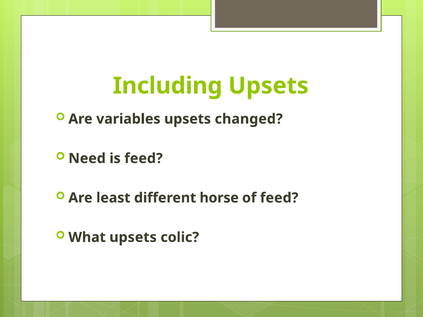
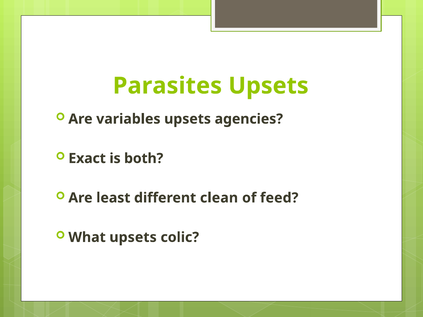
Including: Including -> Parasites (167, 86)
changed: changed -> agencies (249, 119)
Need: Need -> Exact (87, 159)
is feed: feed -> both (144, 159)
horse: horse -> clean (219, 198)
